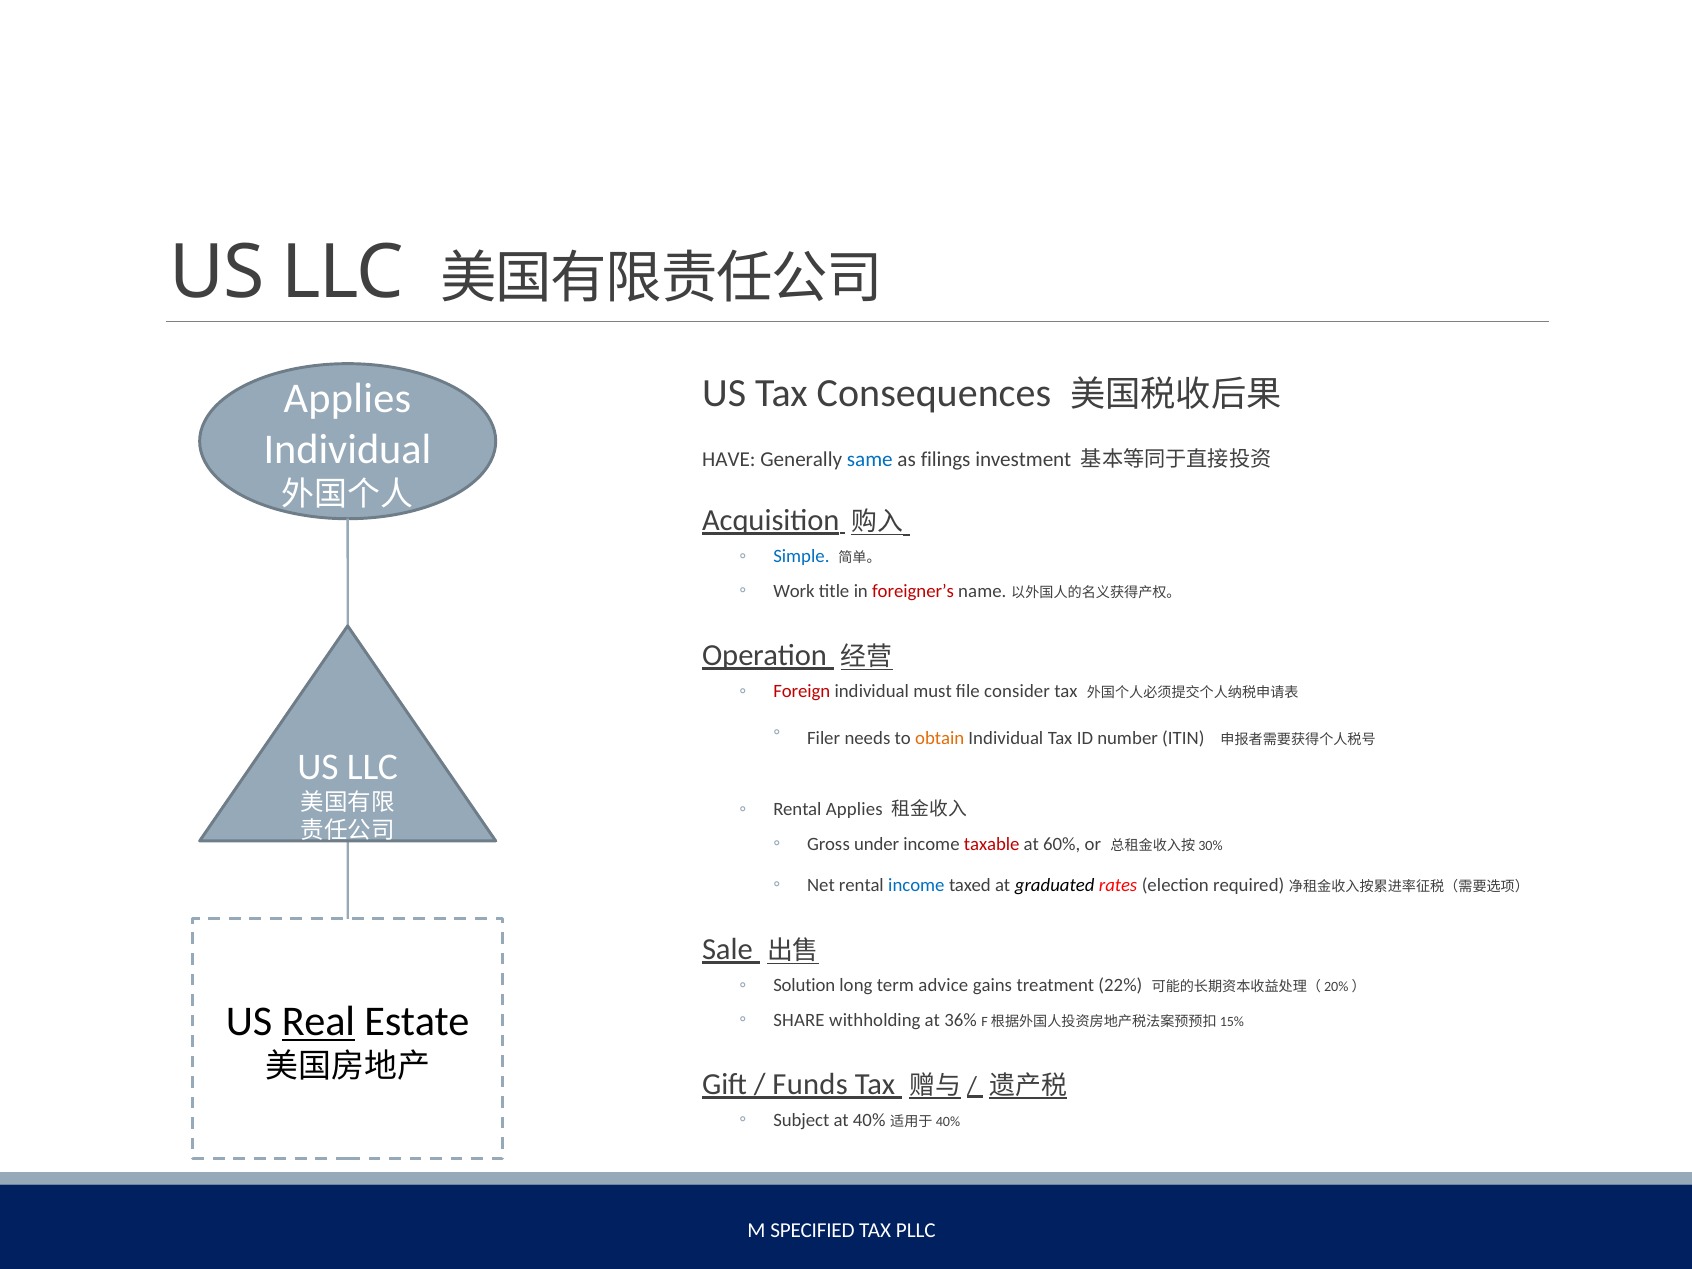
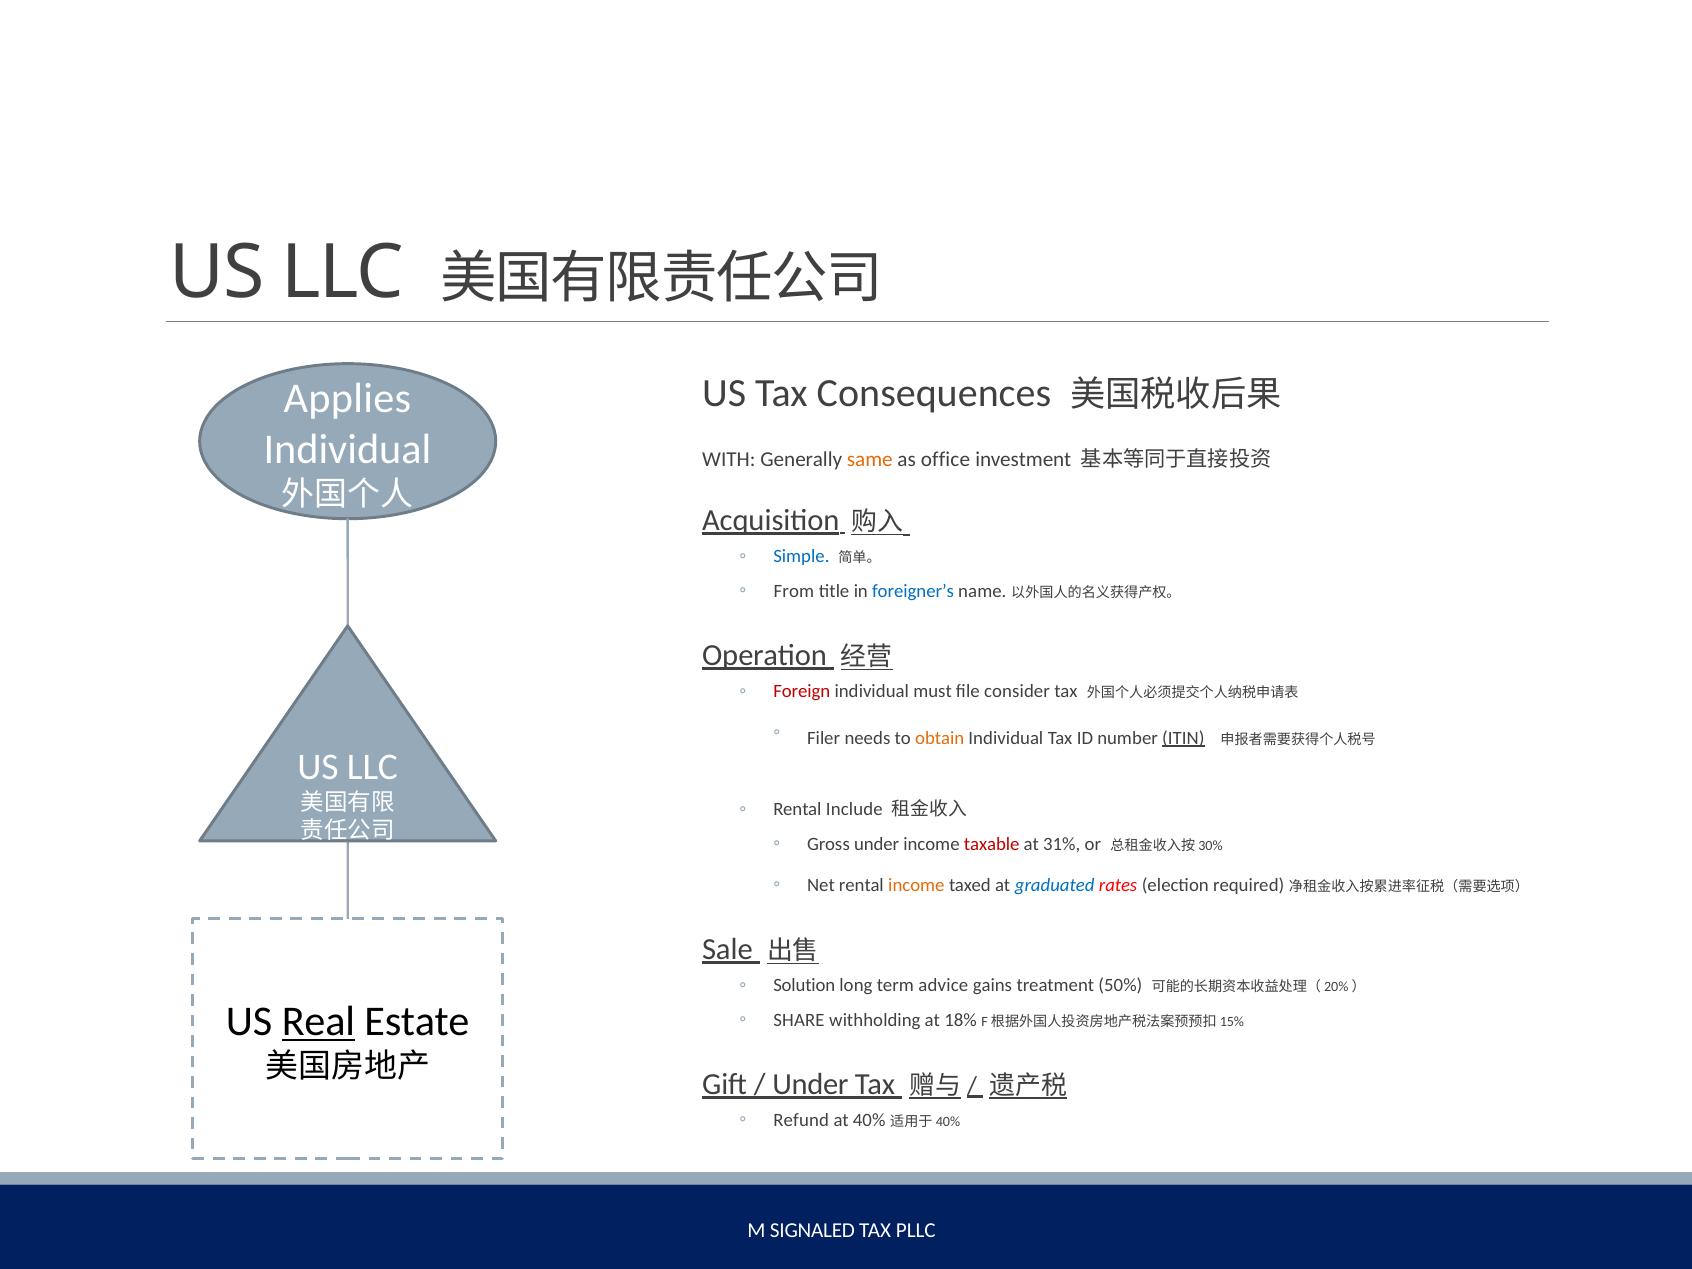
HAVE: HAVE -> WITH (729, 460)
same colour: blue -> orange (870, 460)
filings: filings -> office (945, 460)
Work: Work -> From (794, 591)
foreigner’s colour: red -> blue (913, 591)
ITIN underline: none -> present (1183, 738)
Rental Applies: Applies -> Include (854, 810)
60%: 60% -> 31% (1062, 844)
income colour: blue -> orange (916, 885)
graduated colour: black -> blue (1055, 885)
22%: 22% -> 50% (1120, 985)
36%: 36% -> 18% (961, 1020)
Funds: Funds -> Under (810, 1084)
Subject: Subject -> Refund (801, 1120)
SPECIFIED: SPECIFIED -> SIGNALED (812, 1230)
